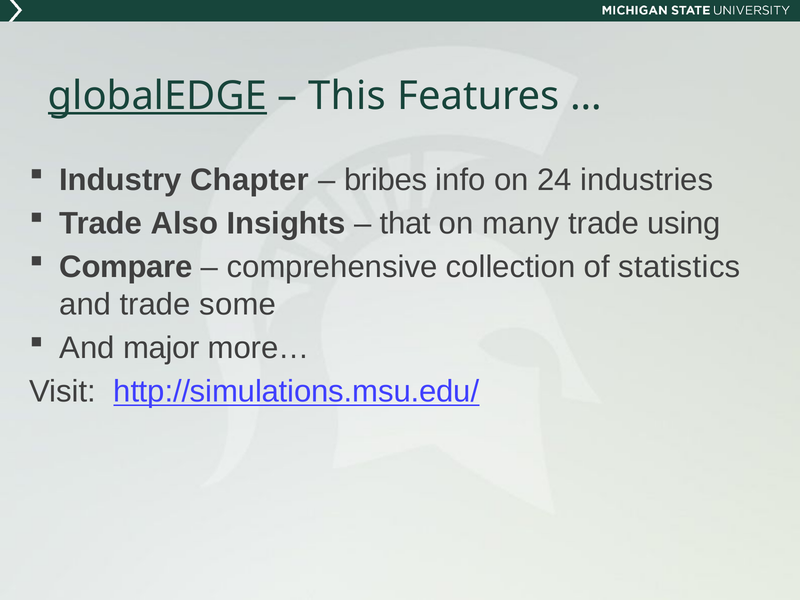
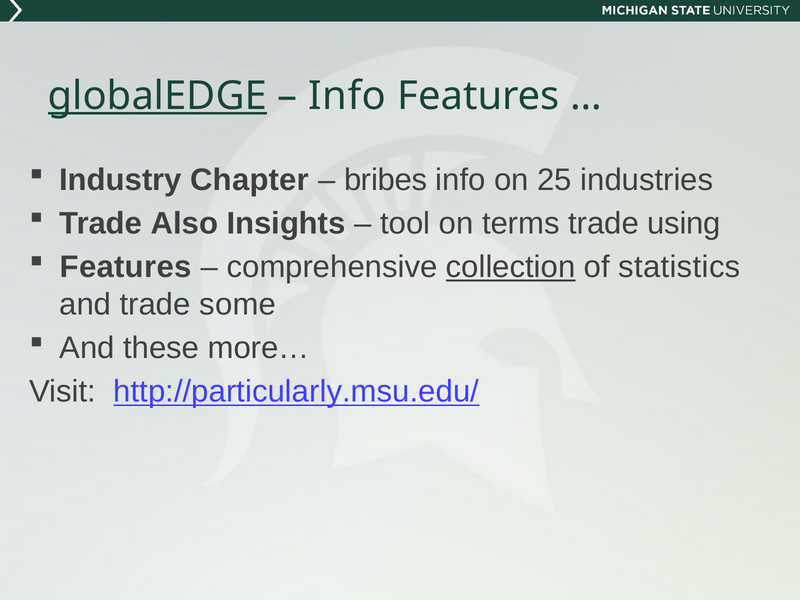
This: This -> Info (347, 96)
24: 24 -> 25 (555, 180)
that: that -> tool (405, 223)
many: many -> terms (521, 223)
Compare: Compare -> Features (126, 267)
collection underline: none -> present (511, 267)
major: major -> these (161, 348)
http://simulations.msu.edu/: http://simulations.msu.edu/ -> http://particularly.msu.edu/ (296, 392)
